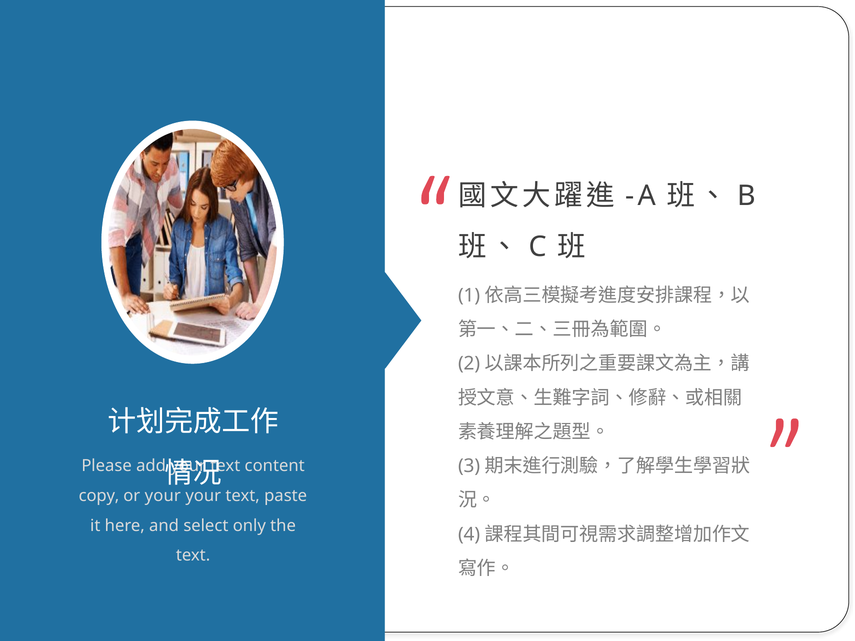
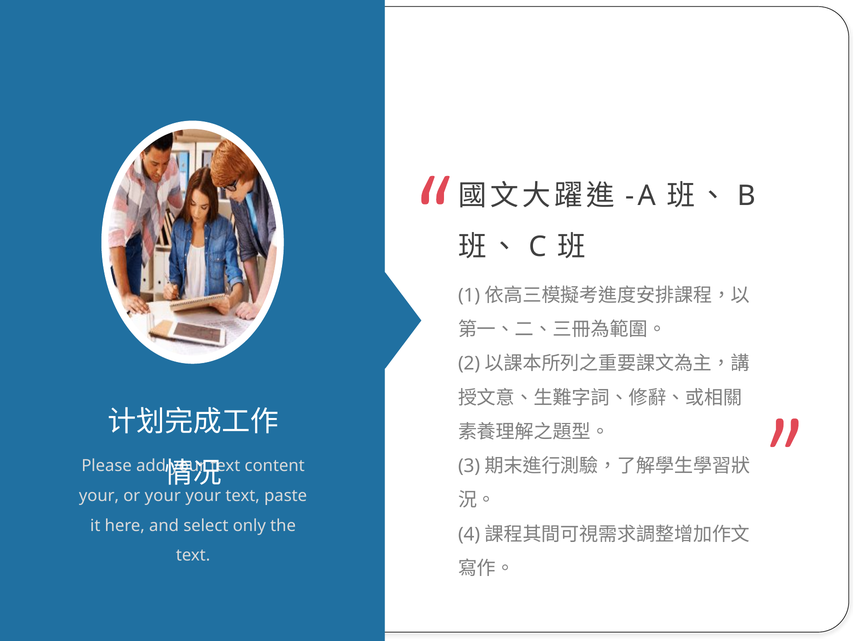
copy: copy -> your (99, 496)
